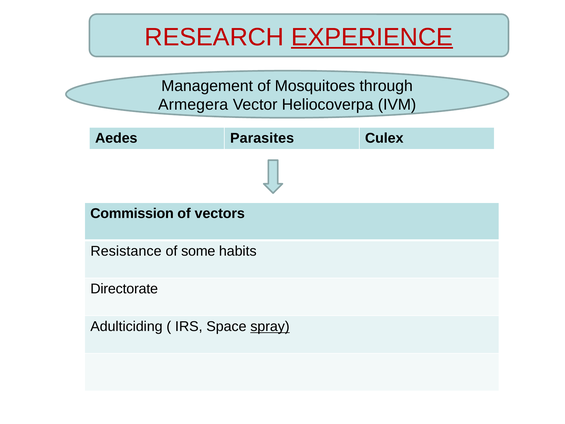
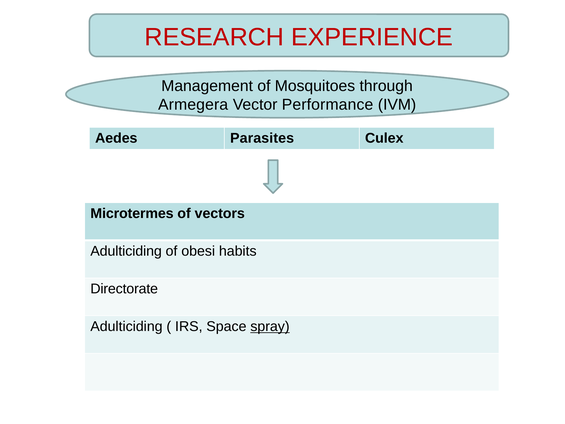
EXPERIENCE underline: present -> none (372, 37)
Heliocoverpa: Heliocoverpa -> Performance (328, 105)
Commission: Commission -> Microtermes (132, 213)
Resistance: Resistance -> Adulticiding (126, 251)
some: some -> obesi (198, 251)
